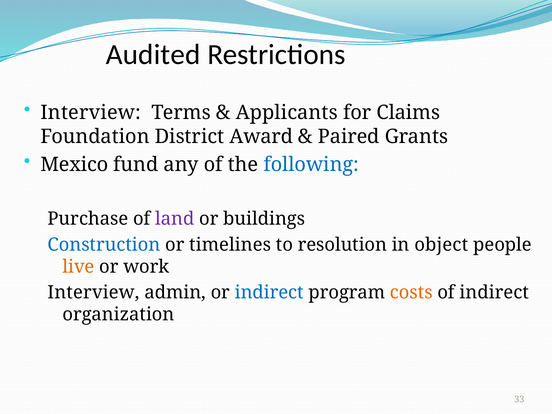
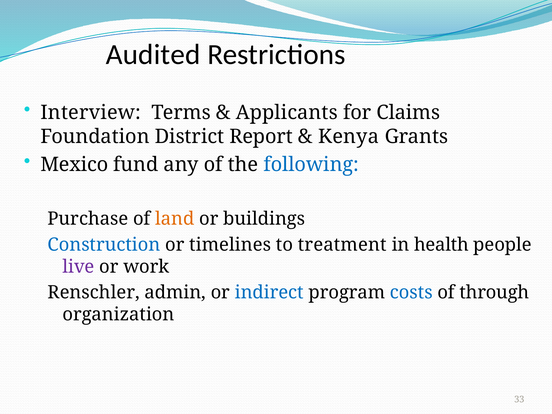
Award: Award -> Report (261, 137)
Paired: Paired -> Kenya (349, 137)
land colour: purple -> orange (175, 219)
resolution: resolution -> treatment (342, 245)
object: object -> health (441, 245)
live colour: orange -> purple (78, 267)
Interview: Interview -> Renschler (94, 292)
costs colour: orange -> blue (411, 292)
of indirect: indirect -> through (494, 292)
